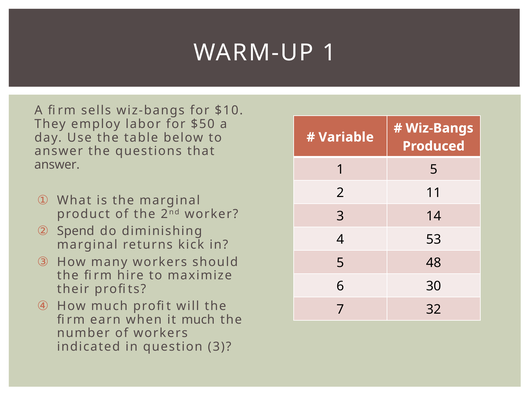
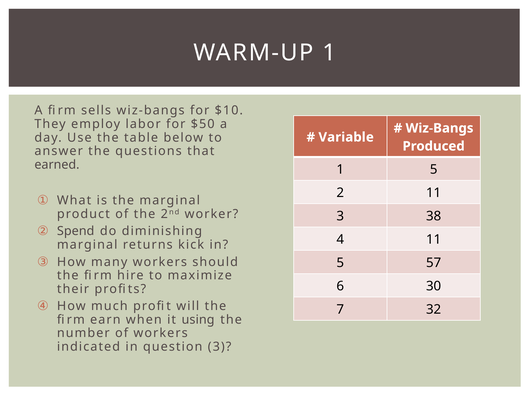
answer: answer -> earned (57, 165)
14: 14 -> 38 (434, 216)
4 53: 53 -> 11 (434, 240)
48: 48 -> 57 (434, 263)
it much: much -> using (198, 320)
